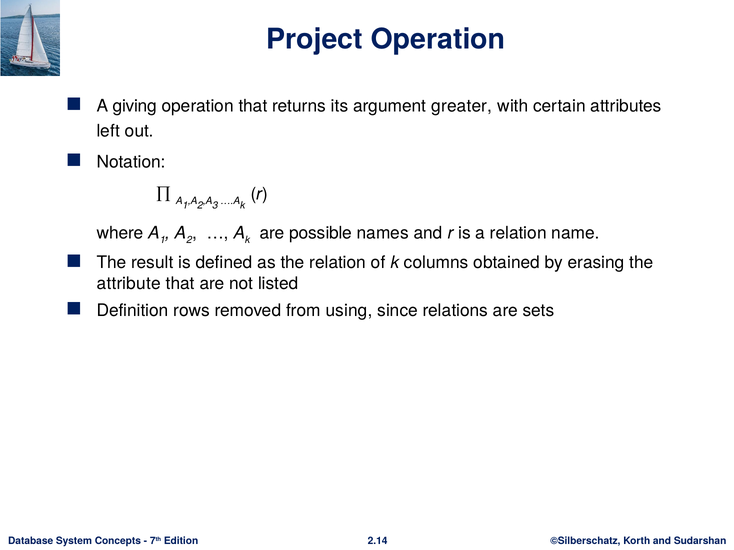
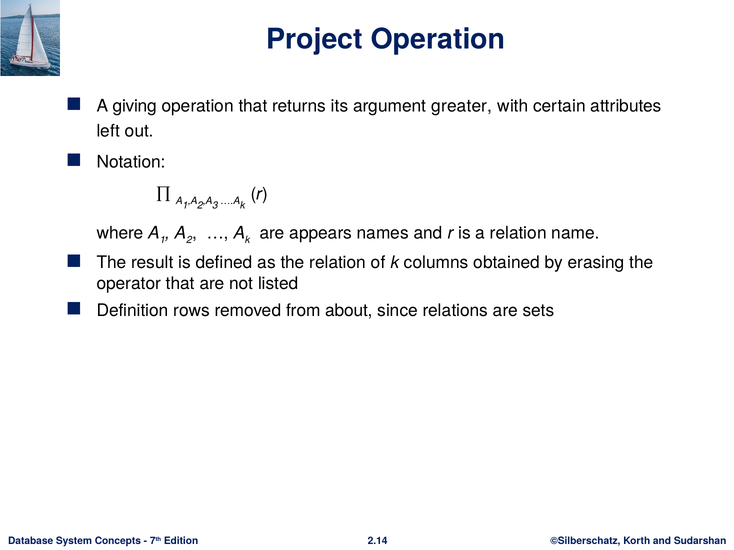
possible: possible -> appears (321, 233)
attribute: attribute -> operator (129, 284)
using: using -> about (349, 311)
